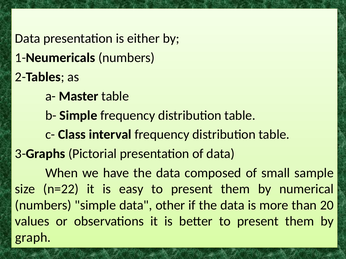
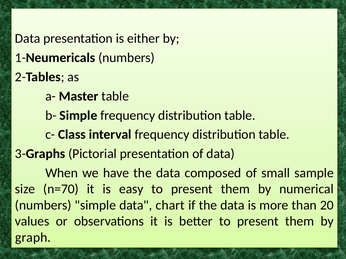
n=22: n=22 -> n=70 (61, 189)
other: other -> chart (170, 206)
